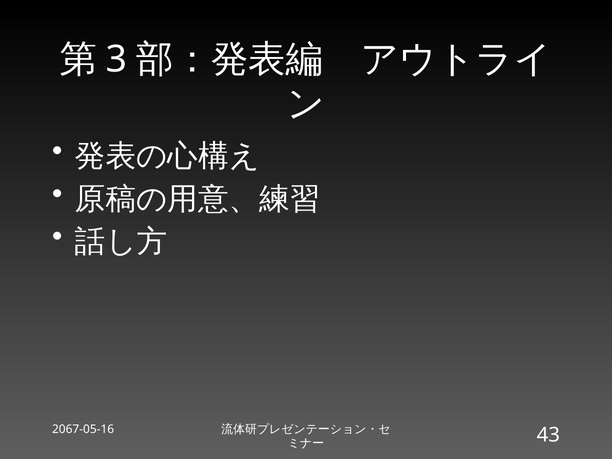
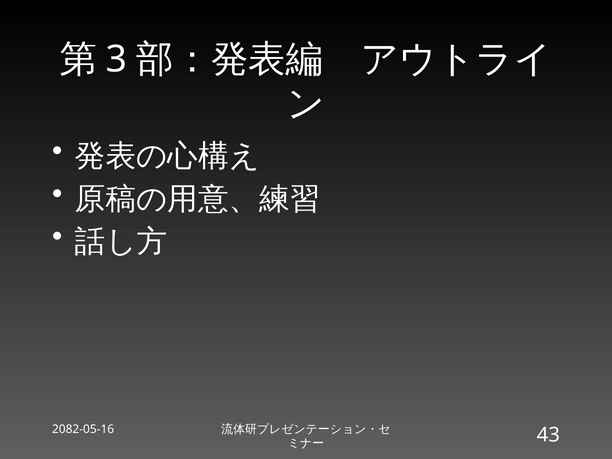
2067-05-16: 2067-05-16 -> 2082-05-16 (83, 429)
